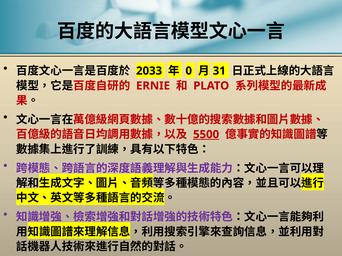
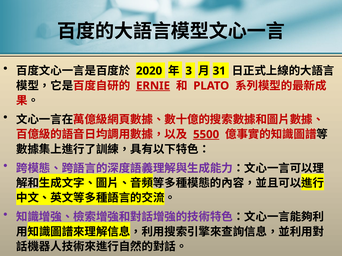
2033: 2033 -> 2020 (149, 71)
0: 0 -> 3 (189, 71)
ERNIE underline: none -> present (153, 86)
